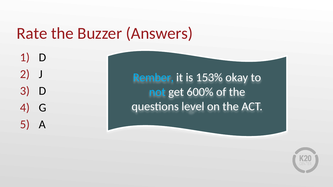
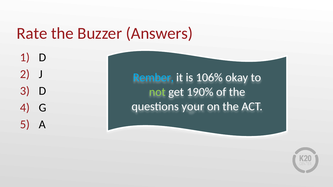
153%: 153% -> 106% (209, 78)
not colour: light blue -> light green (157, 92)
600%: 600% -> 190% (200, 92)
level: level -> your (193, 107)
